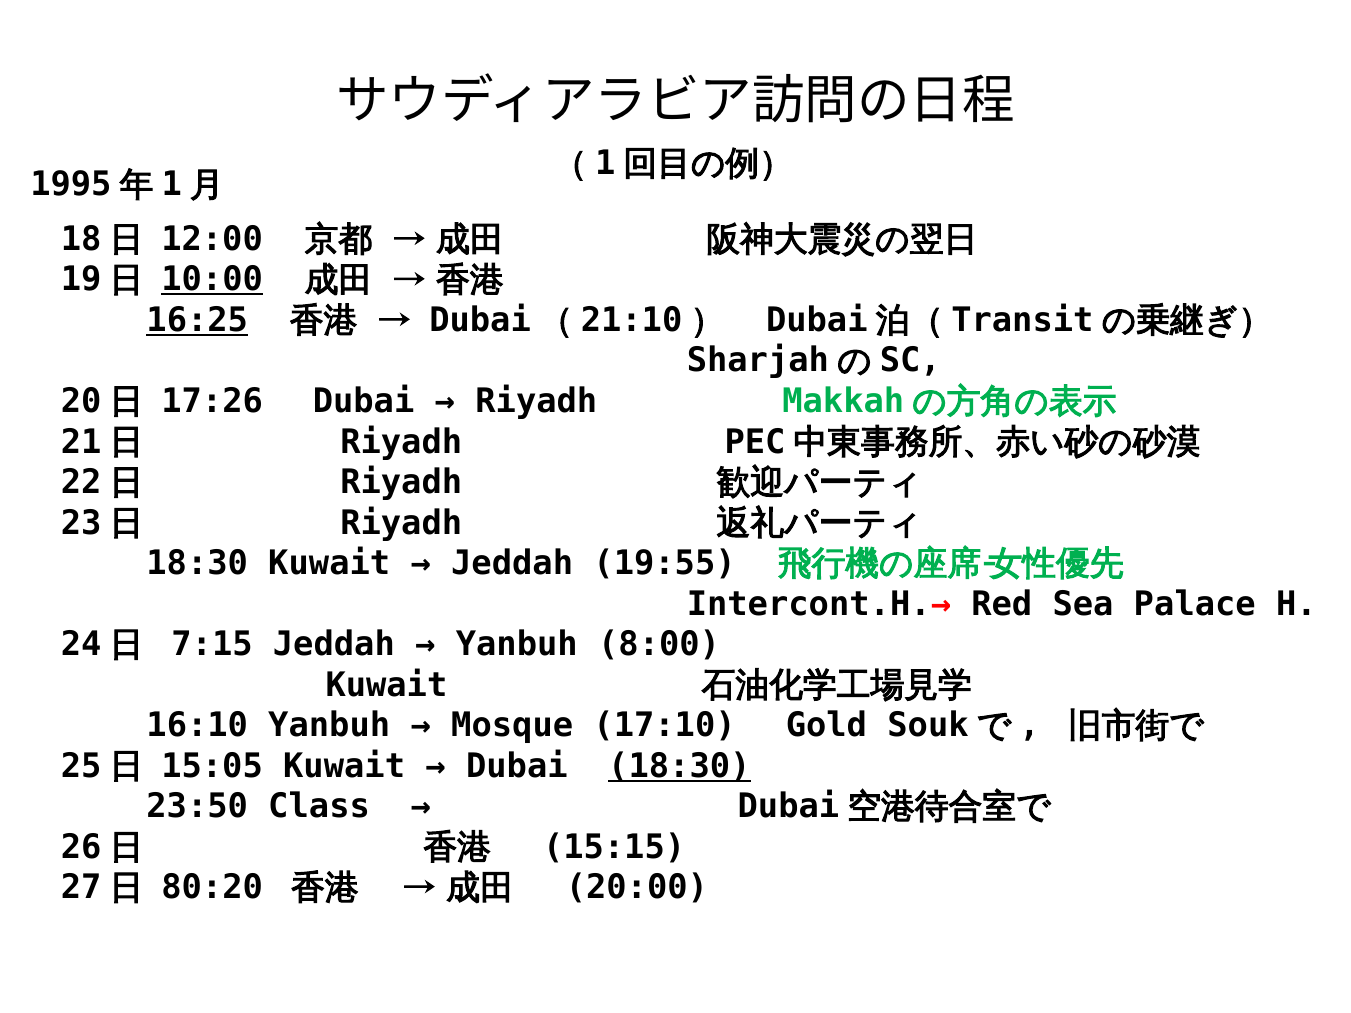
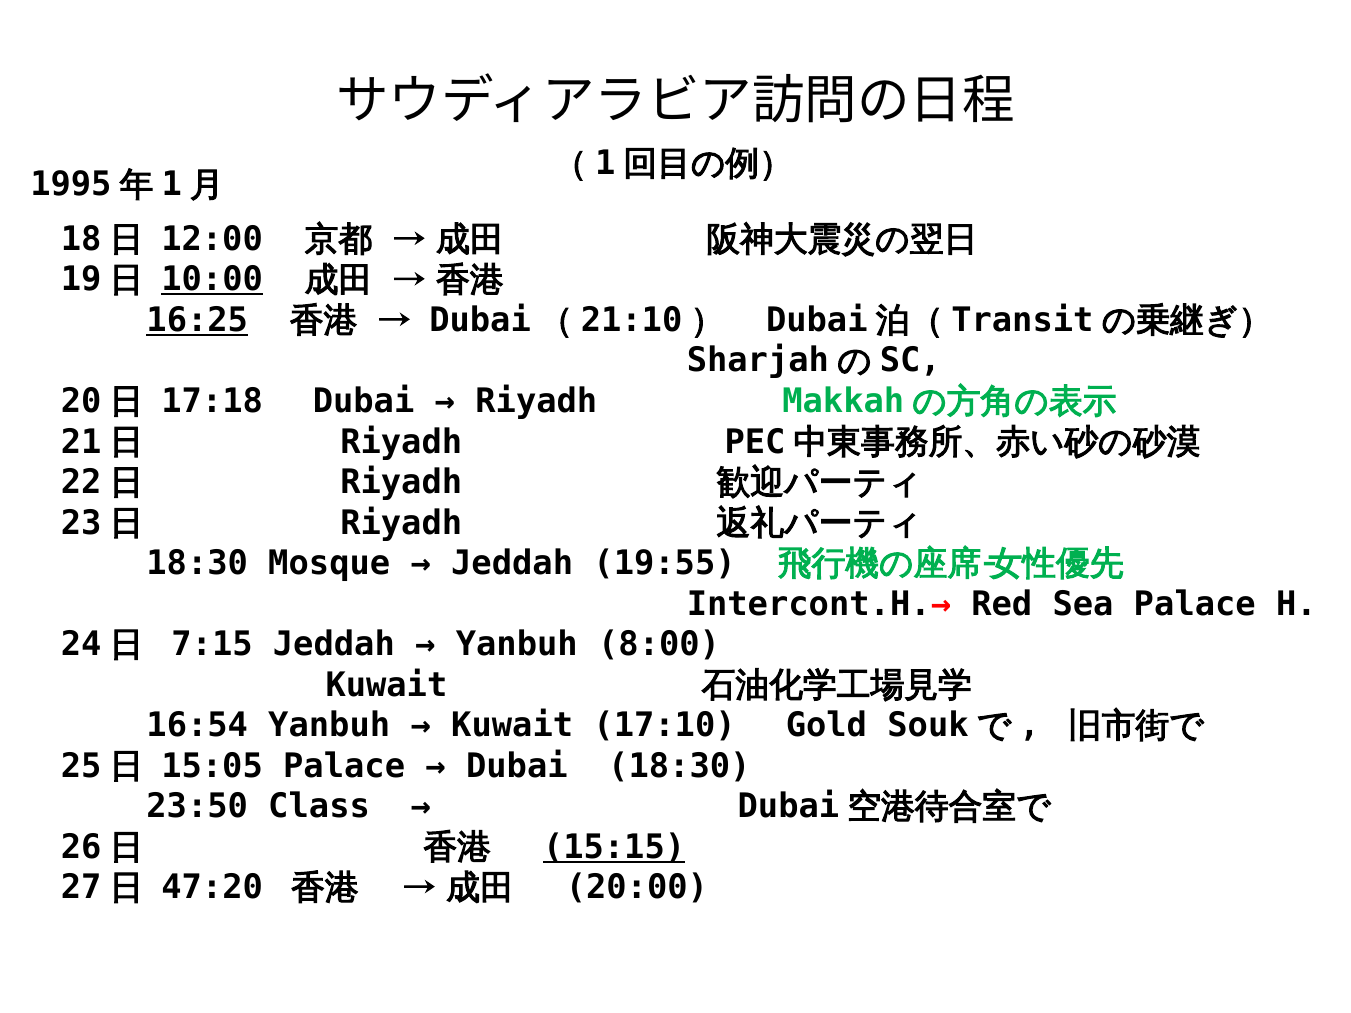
17:26: 17:26 -> 17:18 (212, 401)
18:30 Kuwait: Kuwait -> Mosque (329, 564)
16:10: 16:10 -> 16:54 (197, 726)
Mosque: Mosque -> Kuwait (512, 726)
15:05 Kuwait: Kuwait -> Palace (344, 766)
18:30 underline: present -> none (679, 766)
15:15 underline: none -> present (614, 847)
80:20: 80:20 -> 47:20 (212, 888)
